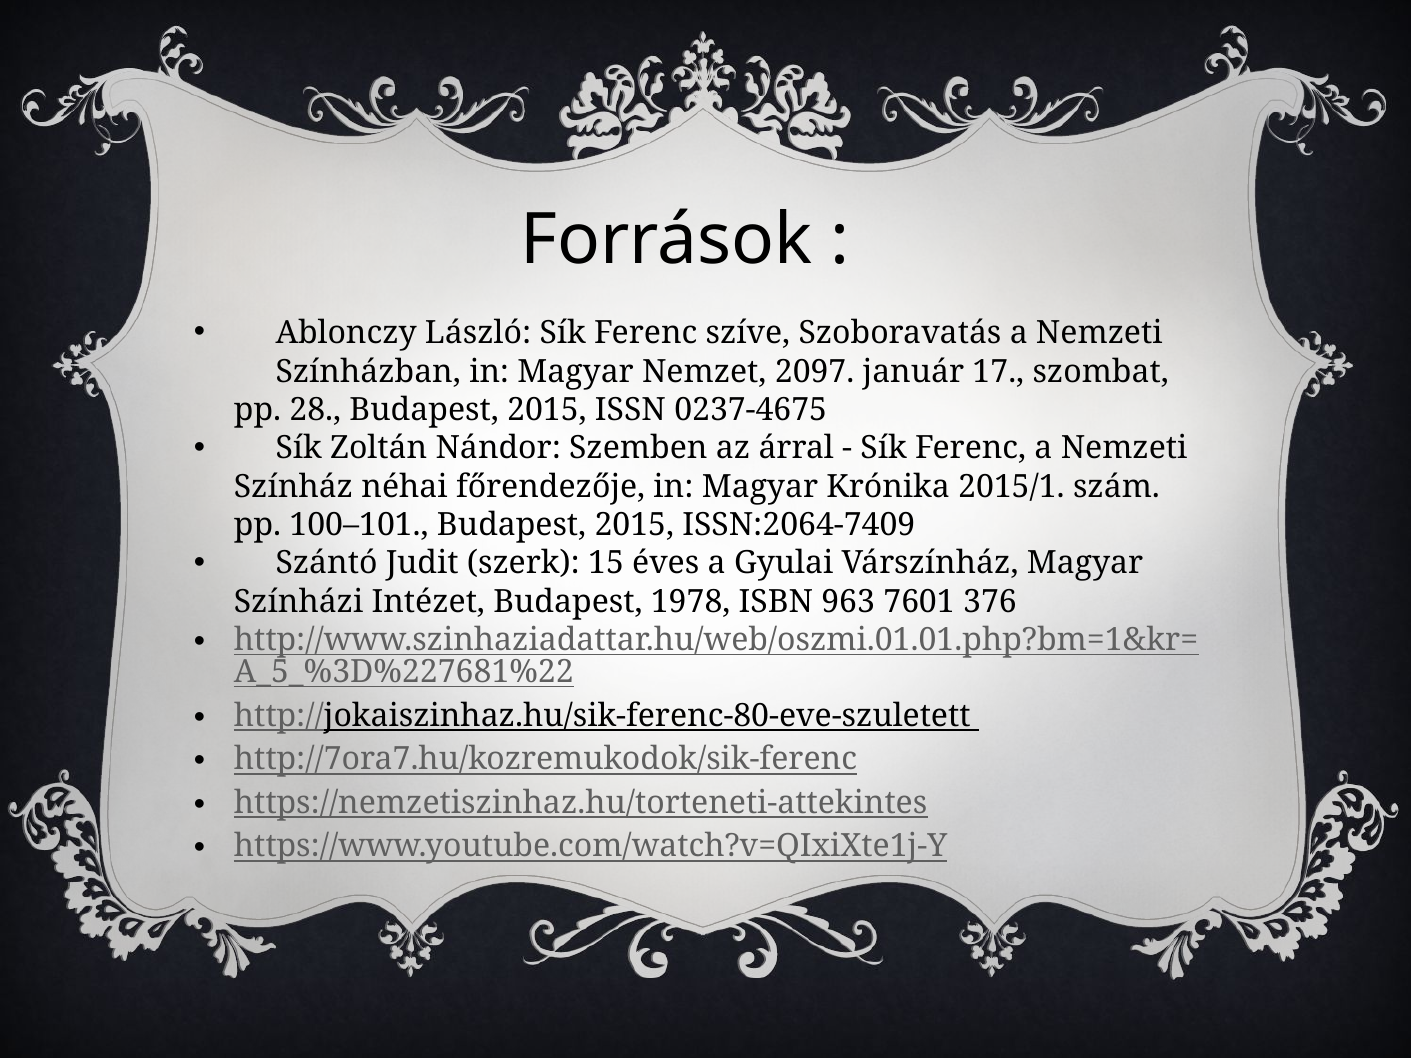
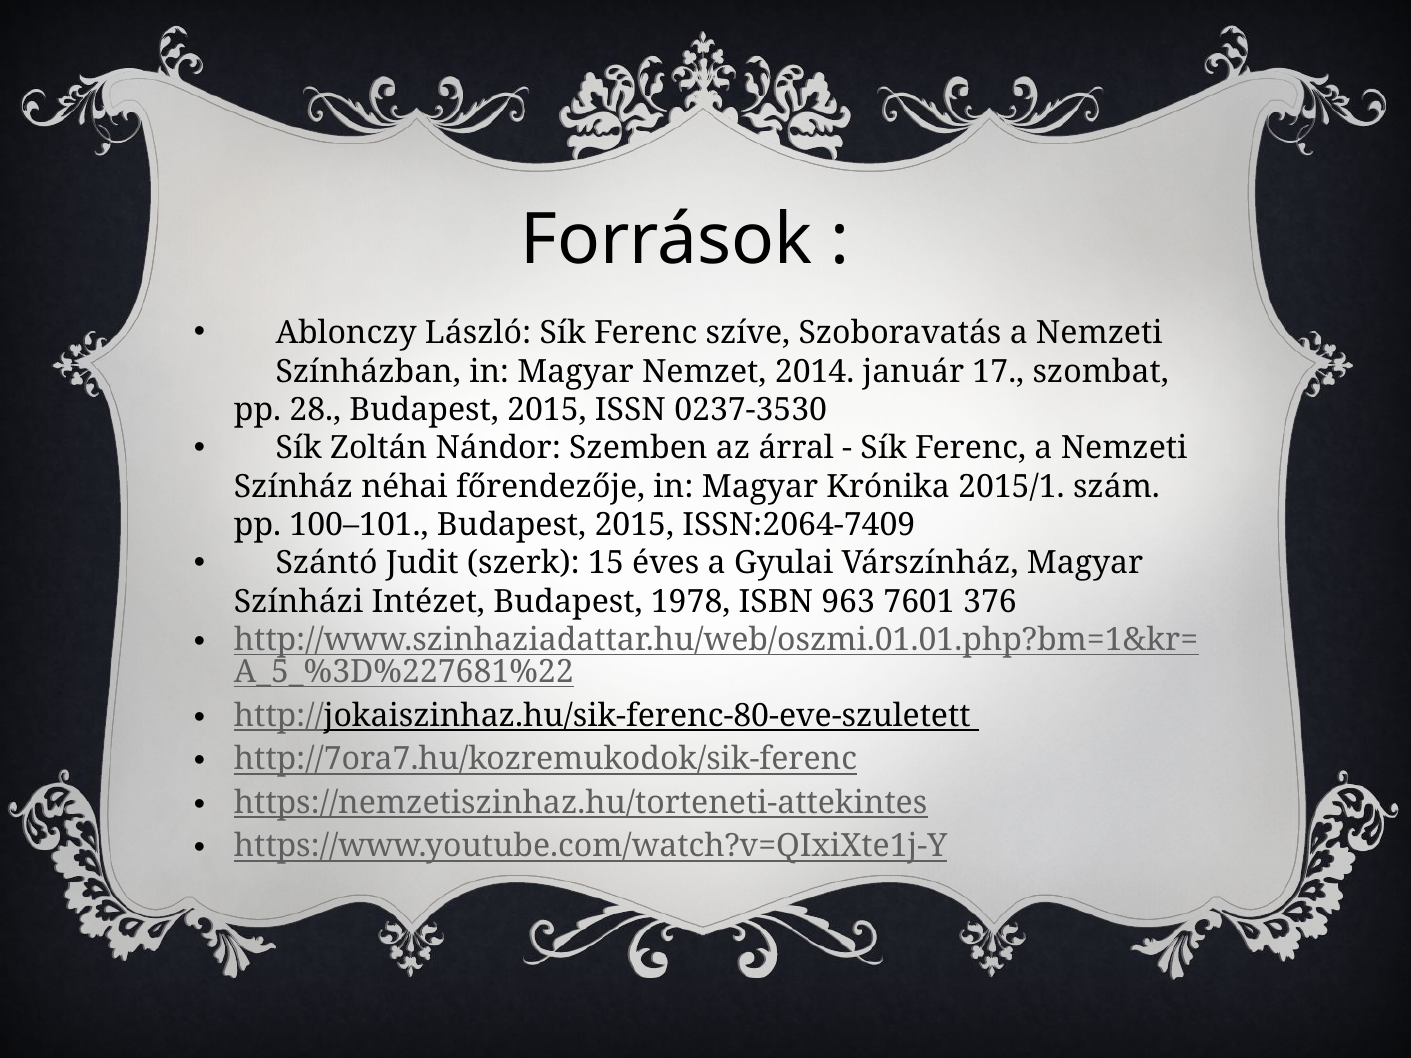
2097: 2097 -> 2014 (815, 371)
0237-4675: 0237-4675 -> 0237-3530 (751, 410)
